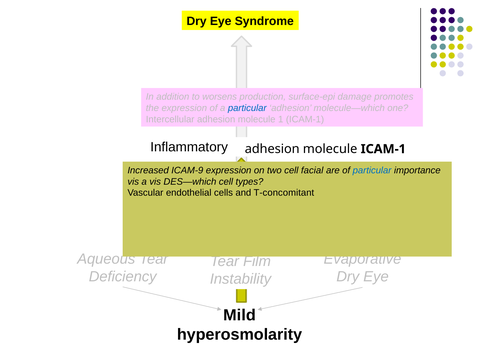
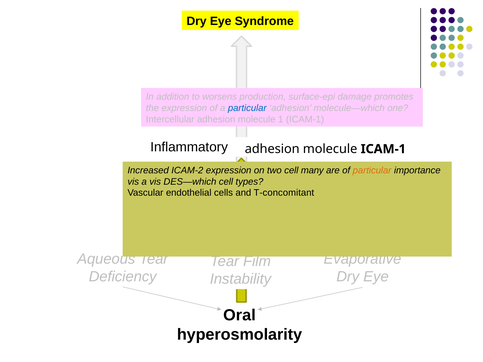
ICAM-9: ICAM-9 -> ICAM-2 (187, 170)
facial: facial -> many (312, 170)
particular colour: blue -> orange (372, 170)
Mild: Mild -> Oral (239, 315)
